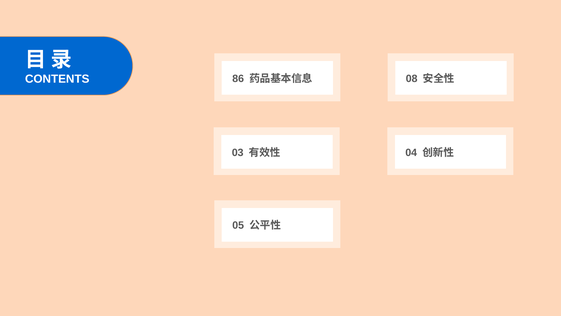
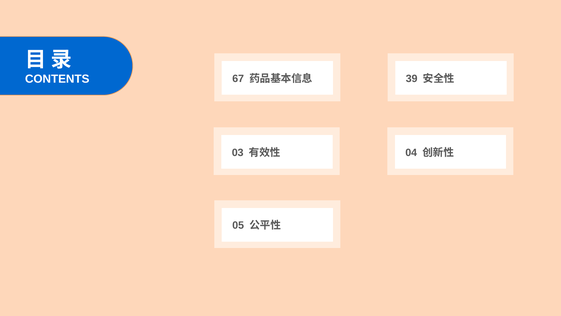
86: 86 -> 67 (238, 79)
08: 08 -> 39 (412, 79)
